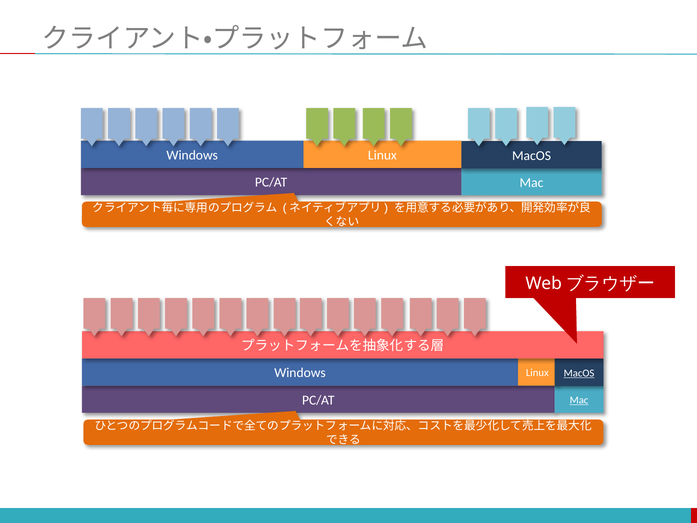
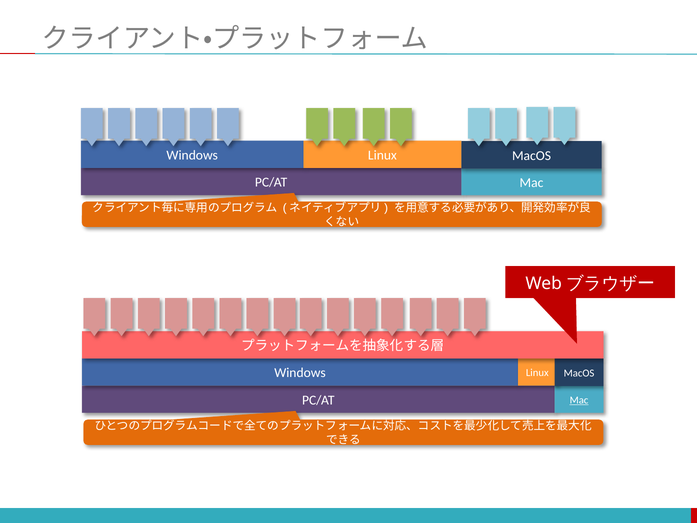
MacOS underline: present -> none (579, 373)
